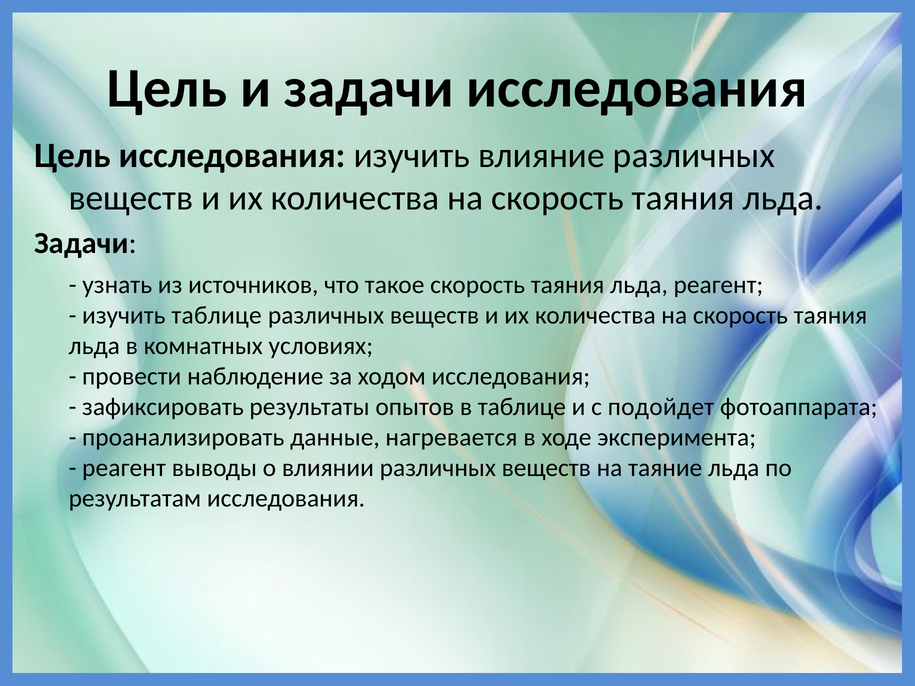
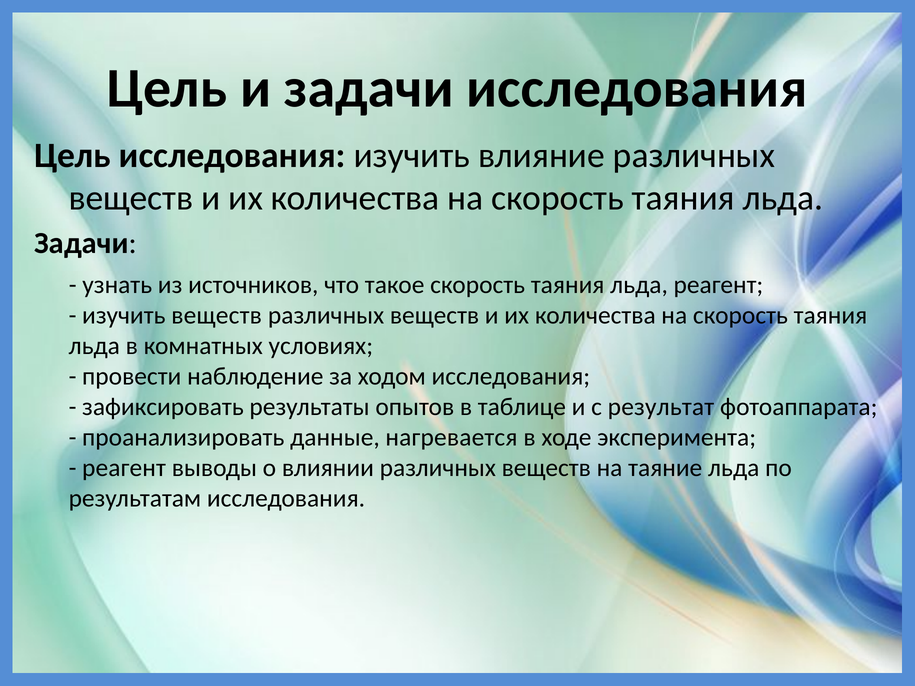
изучить таблице: таблице -> веществ (217, 315)
подойдет: подойдет -> результат (661, 407)
